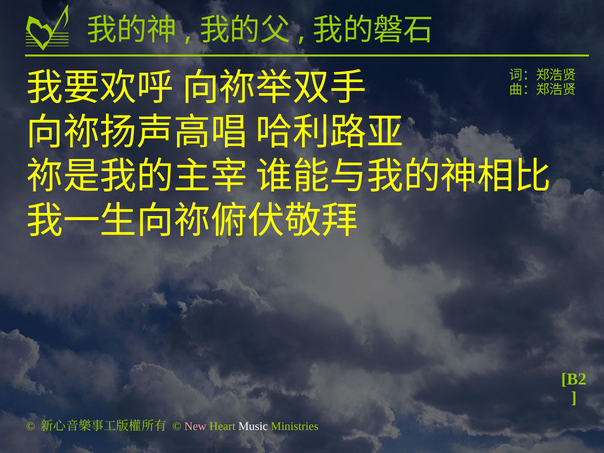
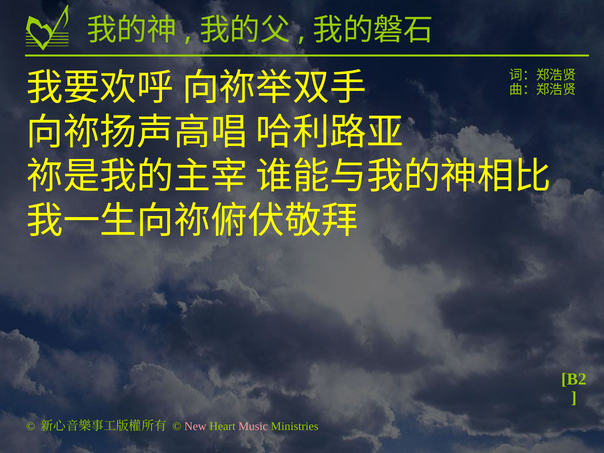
Music colour: white -> pink (253, 426)
